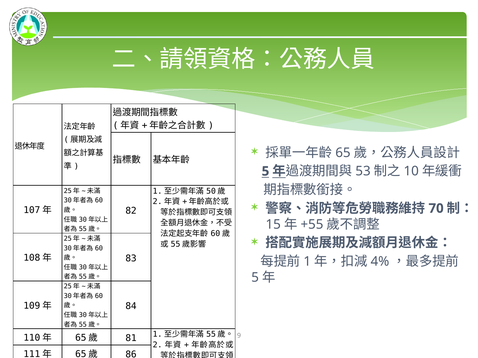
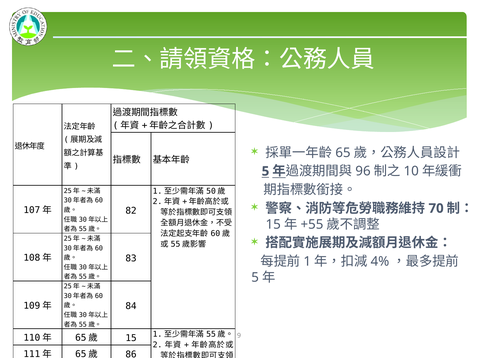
53: 53 -> 96 (363, 171)
81: 81 -> 15 (131, 339)
